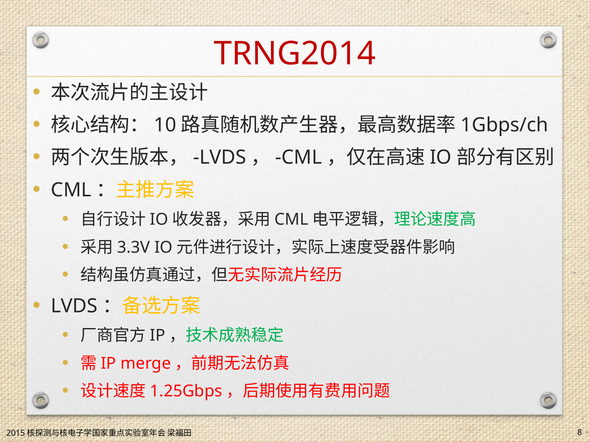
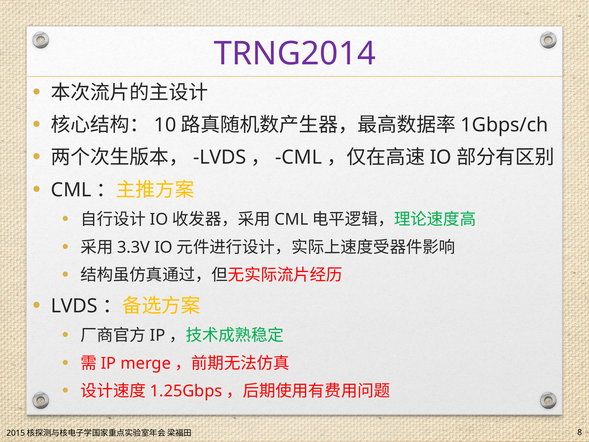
TRNG2014 colour: red -> purple (295, 54)
